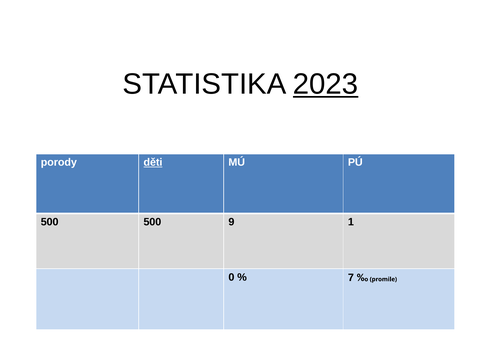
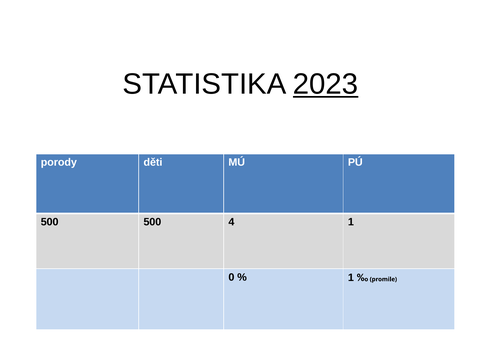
děti underline: present -> none (153, 162)
9: 9 -> 4 (231, 222)
7: 7 -> 1 (351, 278)
